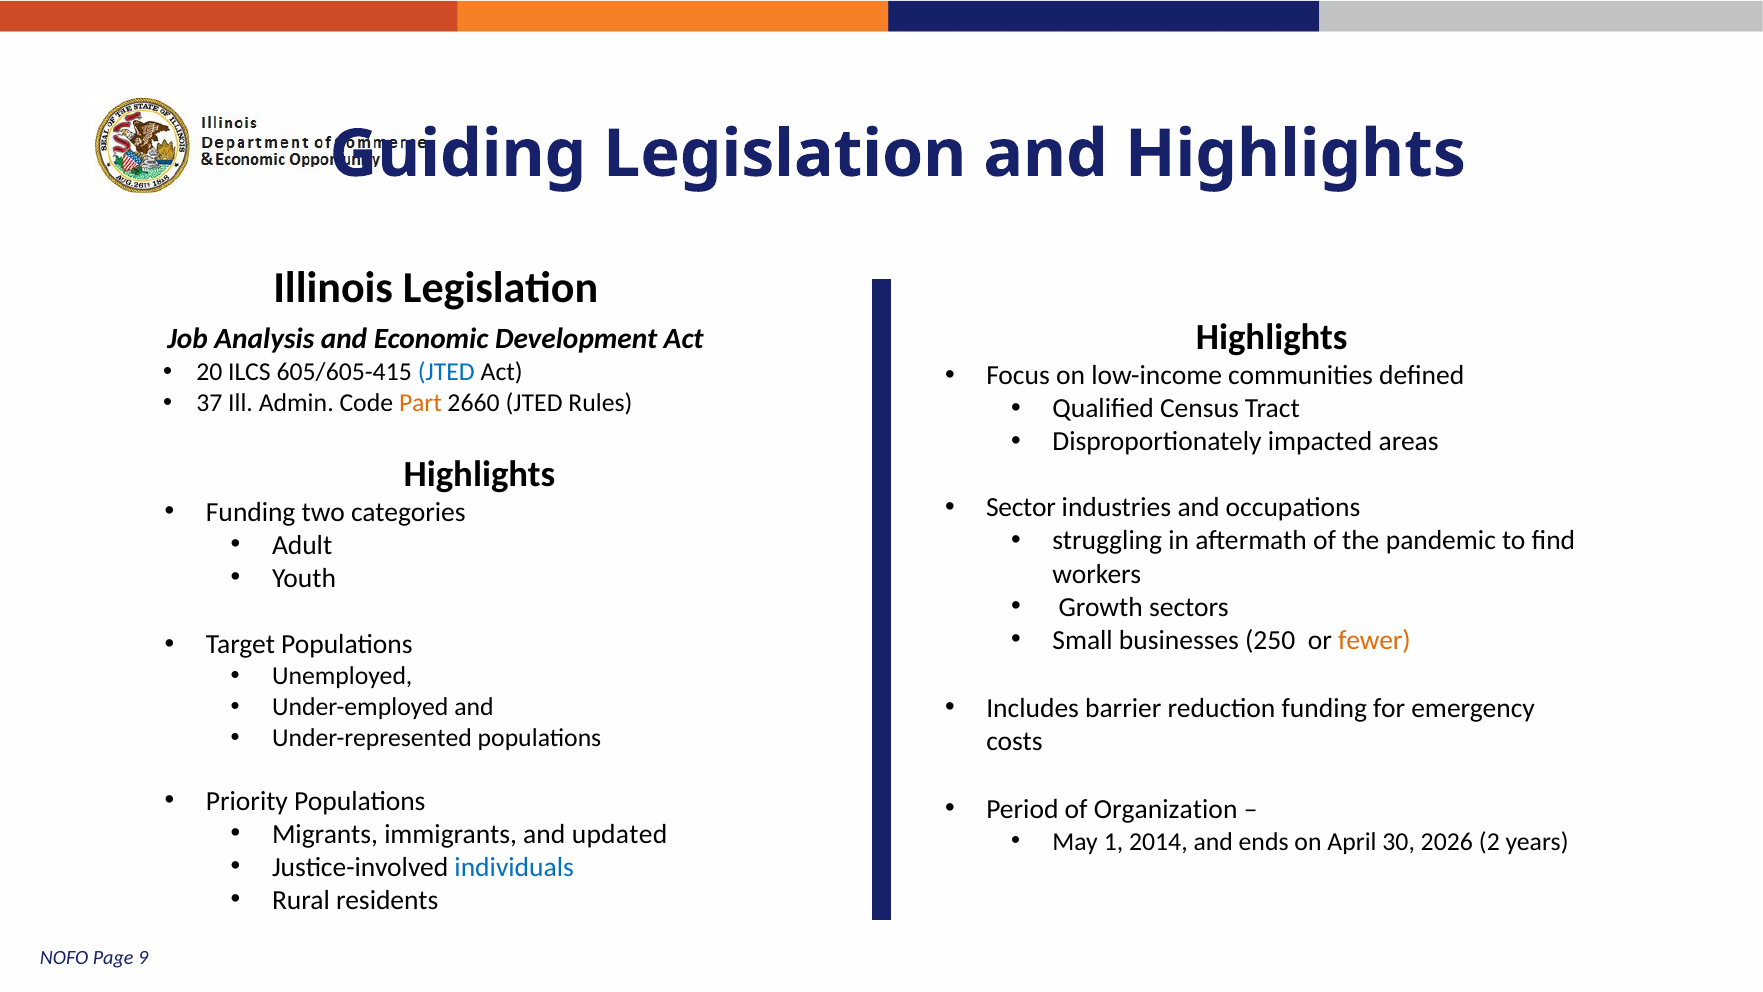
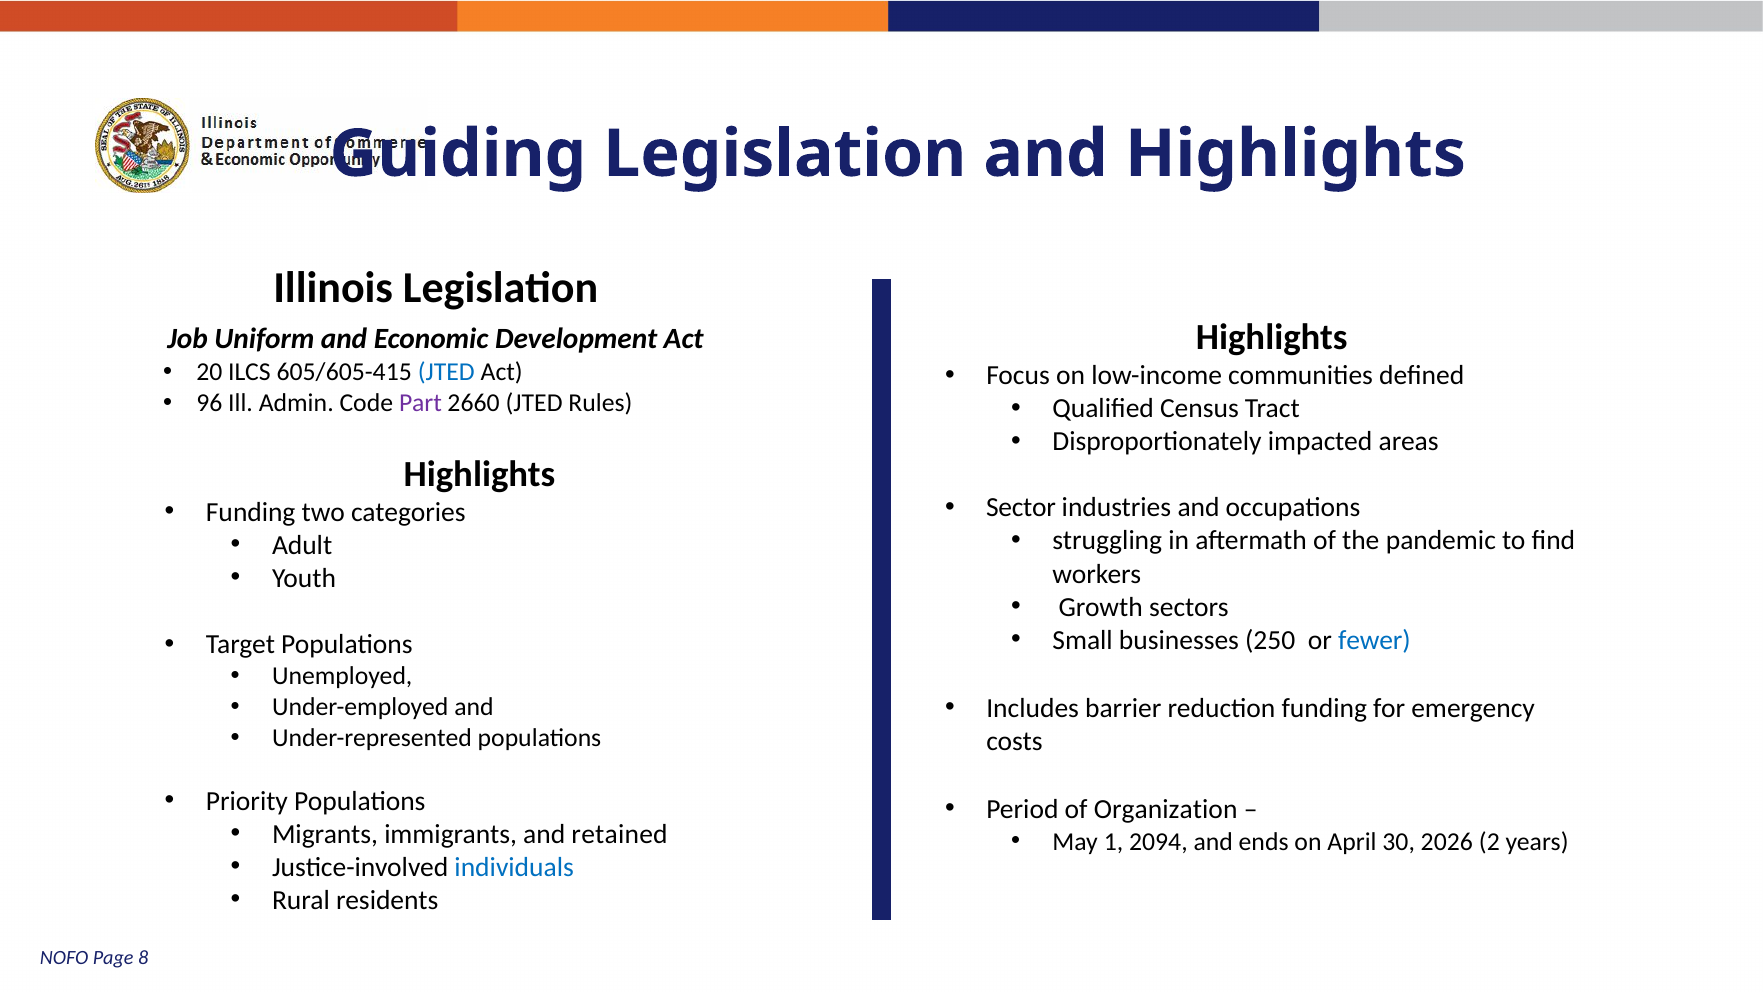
Analysis: Analysis -> Uniform (264, 339)
37: 37 -> 96 (209, 403)
Part colour: orange -> purple (420, 403)
fewer colour: orange -> blue (1374, 640)
updated: updated -> retained (620, 834)
2014: 2014 -> 2094 (1158, 841)
9: 9 -> 8 (143, 957)
